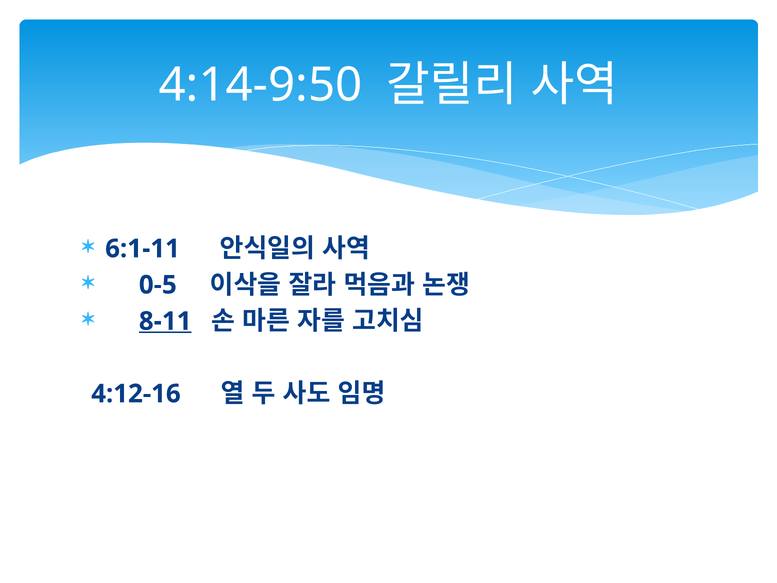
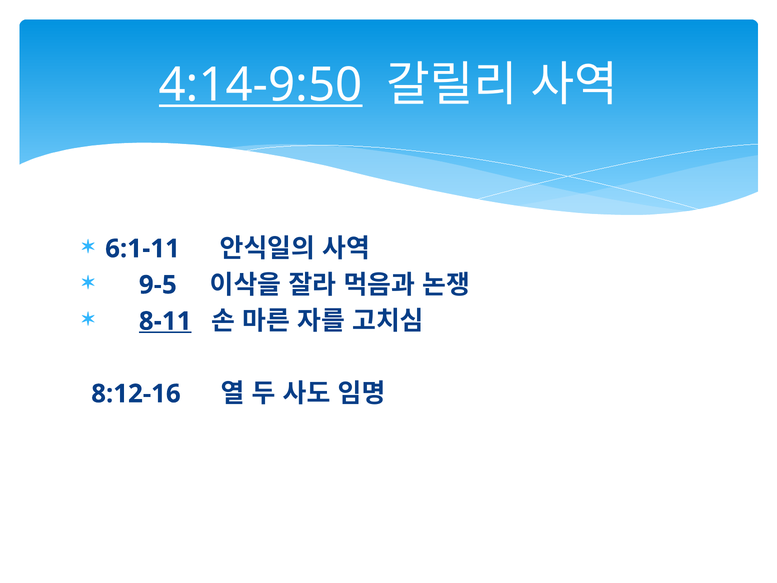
4:14-9:50 underline: none -> present (261, 85)
0-5: 0-5 -> 9-5 (158, 285)
4:12-16: 4:12-16 -> 8:12-16 (136, 394)
